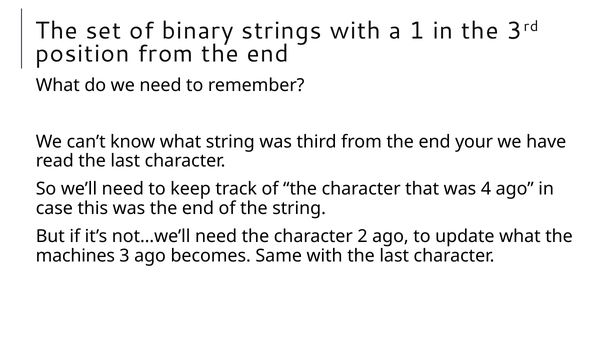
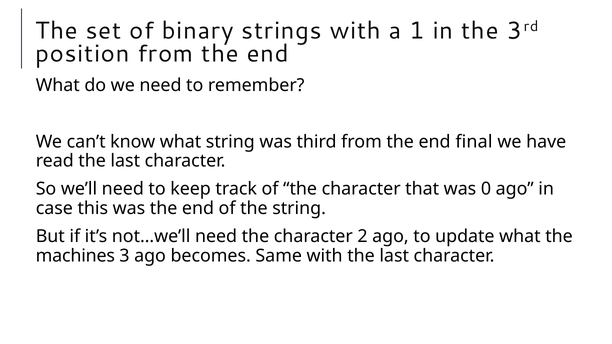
your: your -> final (474, 142)
4: 4 -> 0 (486, 189)
